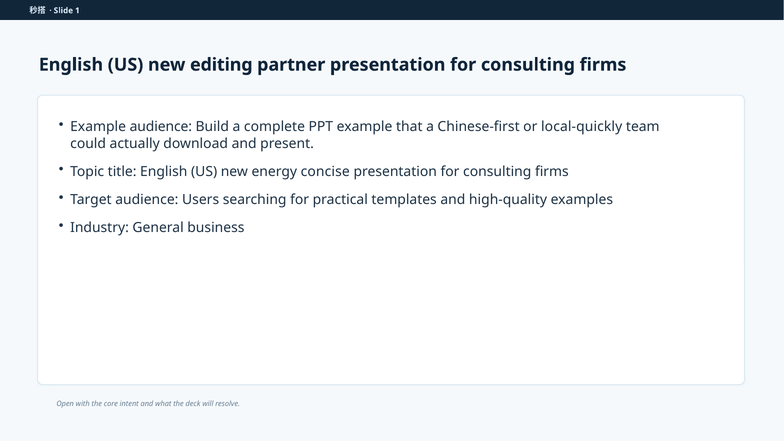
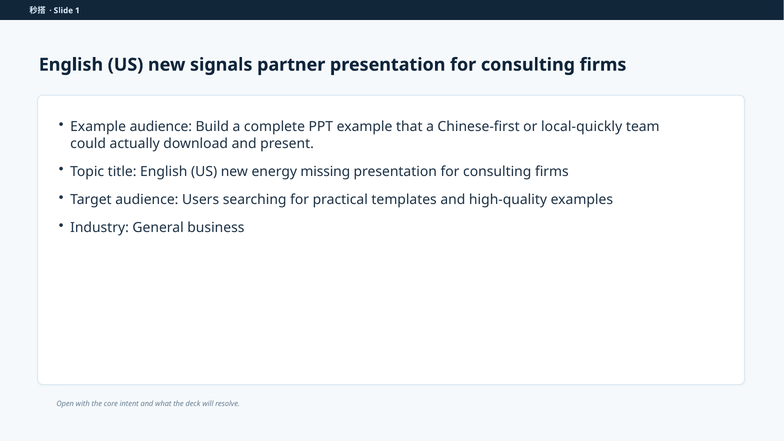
editing: editing -> signals (221, 65)
concise: concise -> missing (325, 172)
